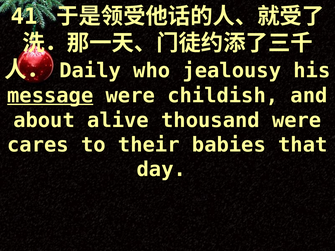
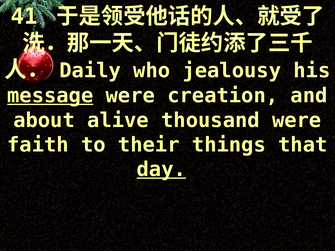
childish: childish -> creation (223, 96)
cares: cares -> faith (38, 145)
babies: babies -> things (229, 145)
day underline: none -> present (161, 170)
